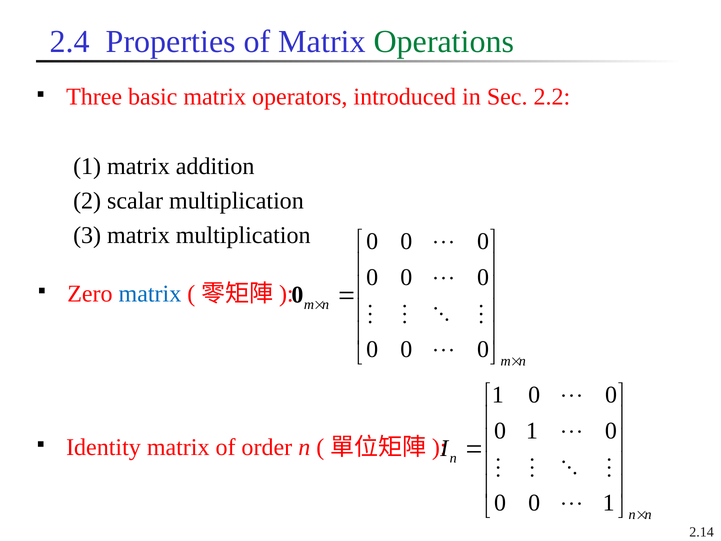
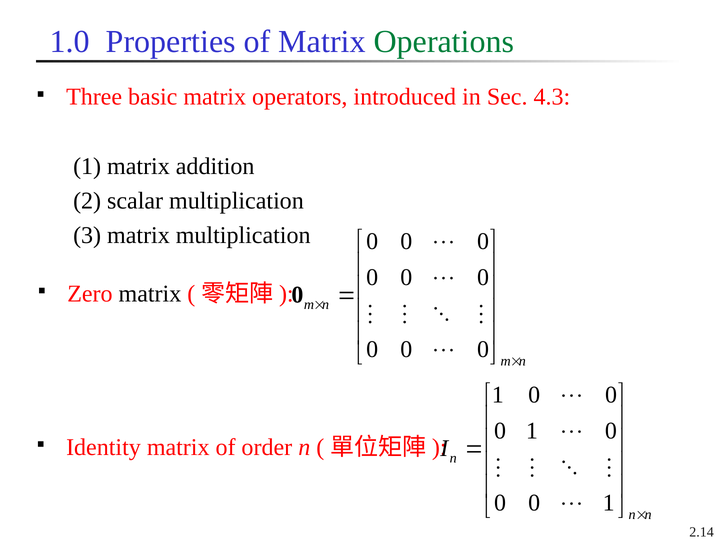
2.4: 2.4 -> 1.0 (70, 41)
2.2: 2.2 -> 4.3 (552, 97)
matrix colour: blue -> black (150, 294)
